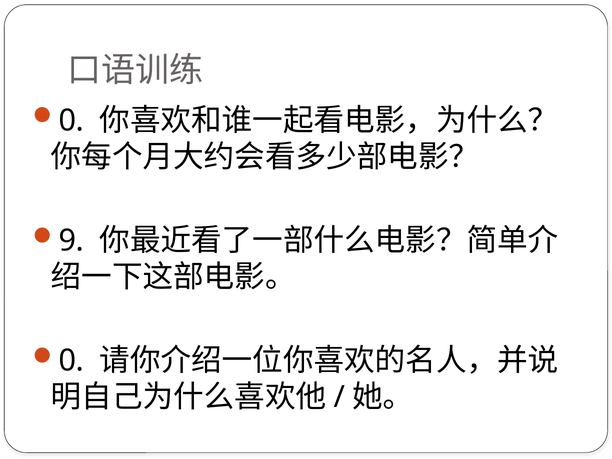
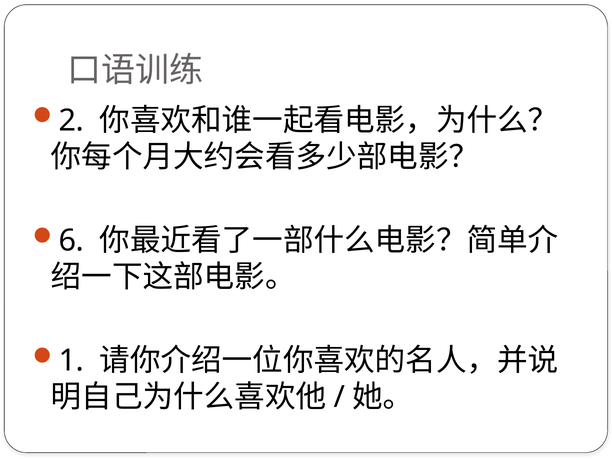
0: 0 -> 2 (71, 120)
9: 9 -> 6 (71, 240)
0: 0 -> 1 (71, 360)
